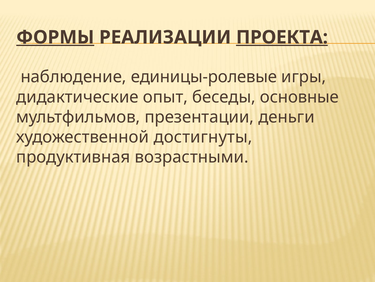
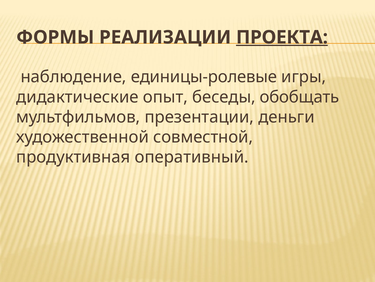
ФОРМЫ underline: present -> none (55, 37)
основные: основные -> обобщать (299, 97)
достигнуты: достигнуты -> совместной (203, 137)
возрастными: возрастными -> оперативный (192, 157)
